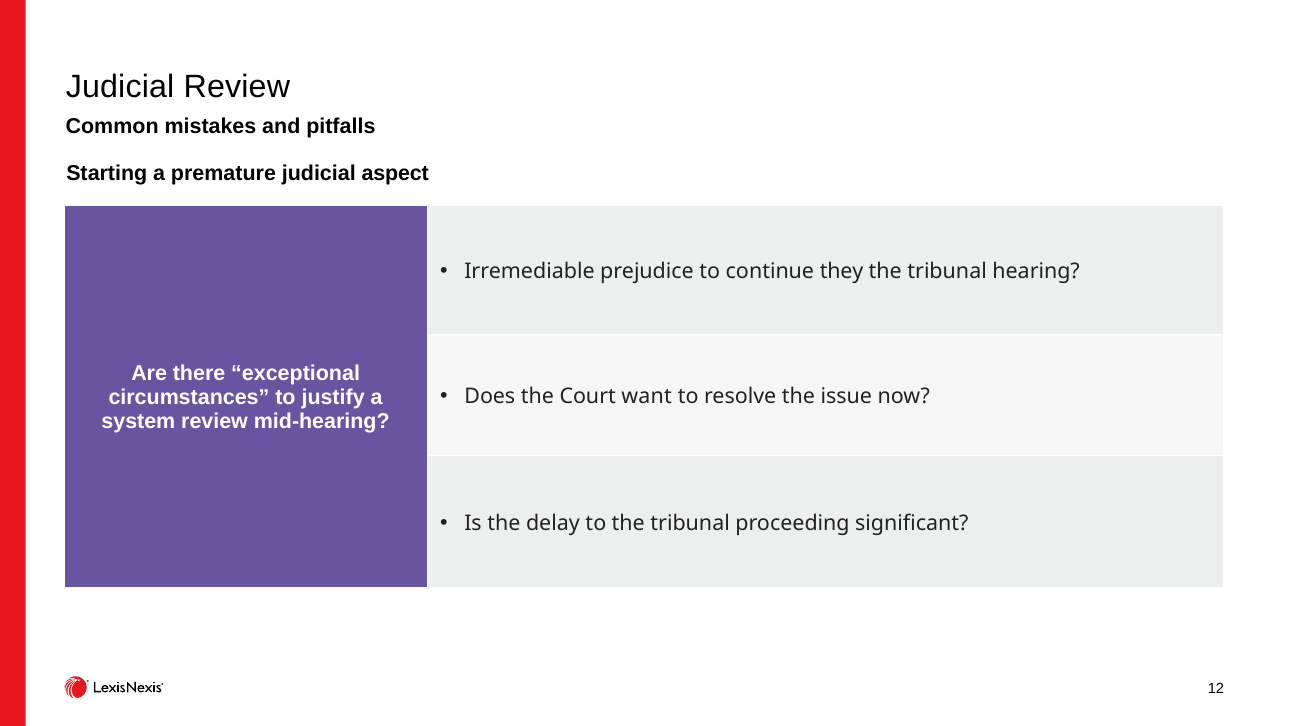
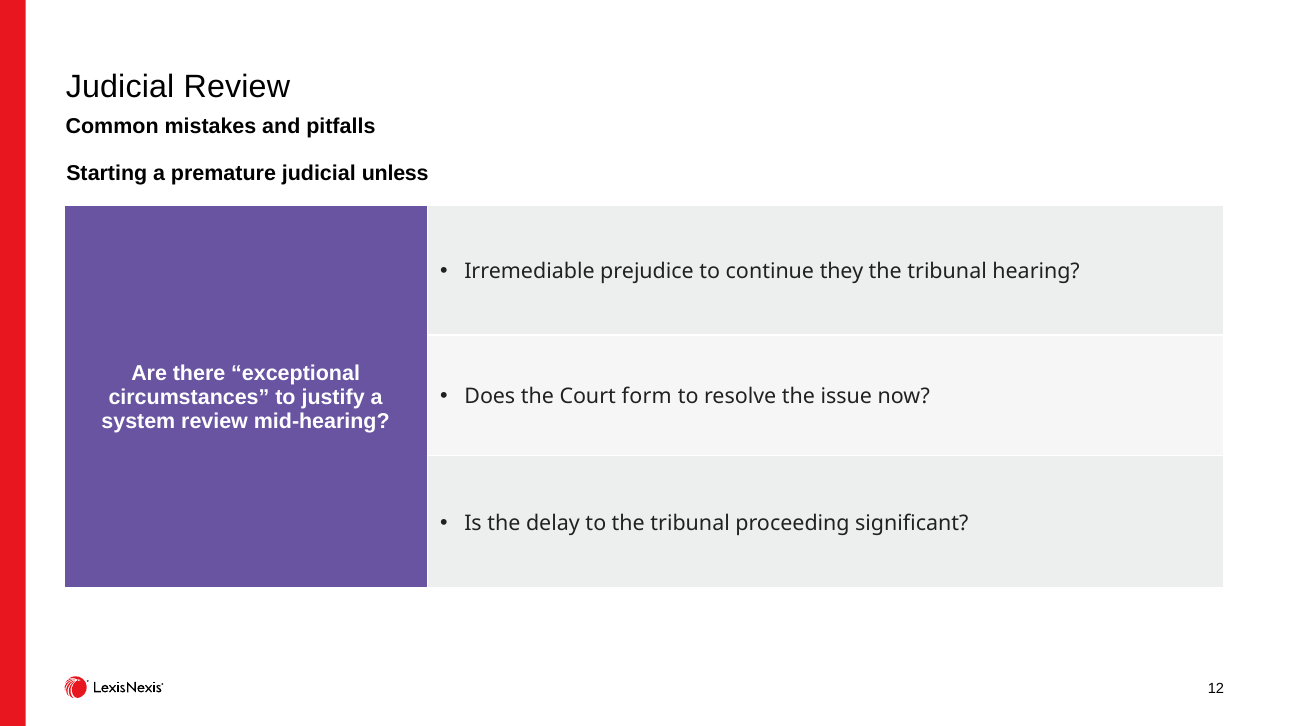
aspect: aspect -> unless (395, 173)
want: want -> form (647, 396)
